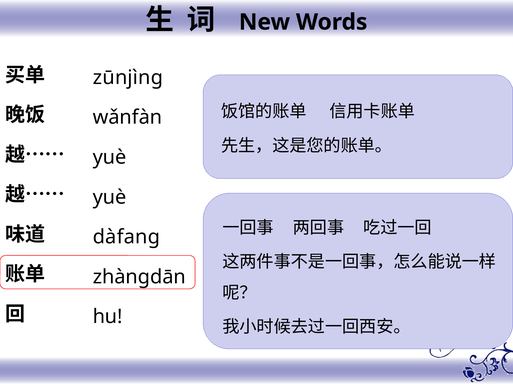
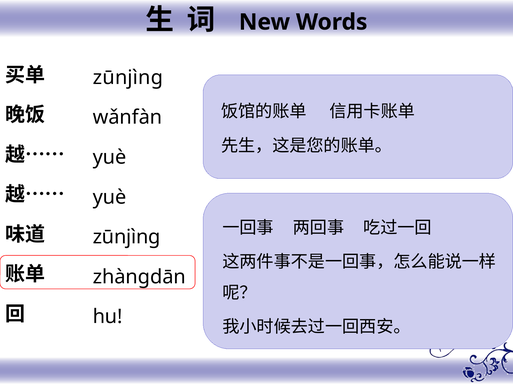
dàfang: dàfang -> zūnjìng (127, 237)
